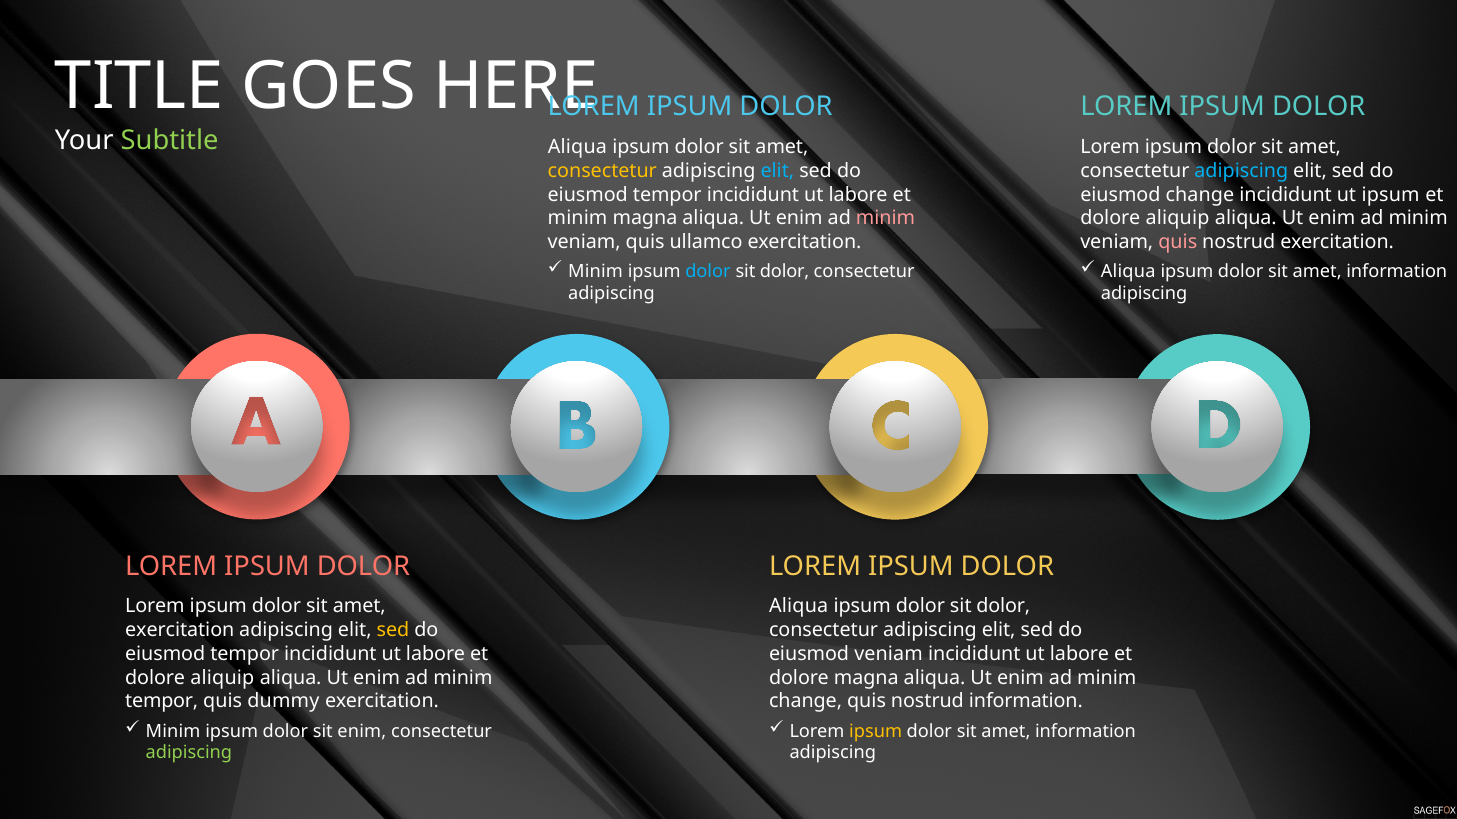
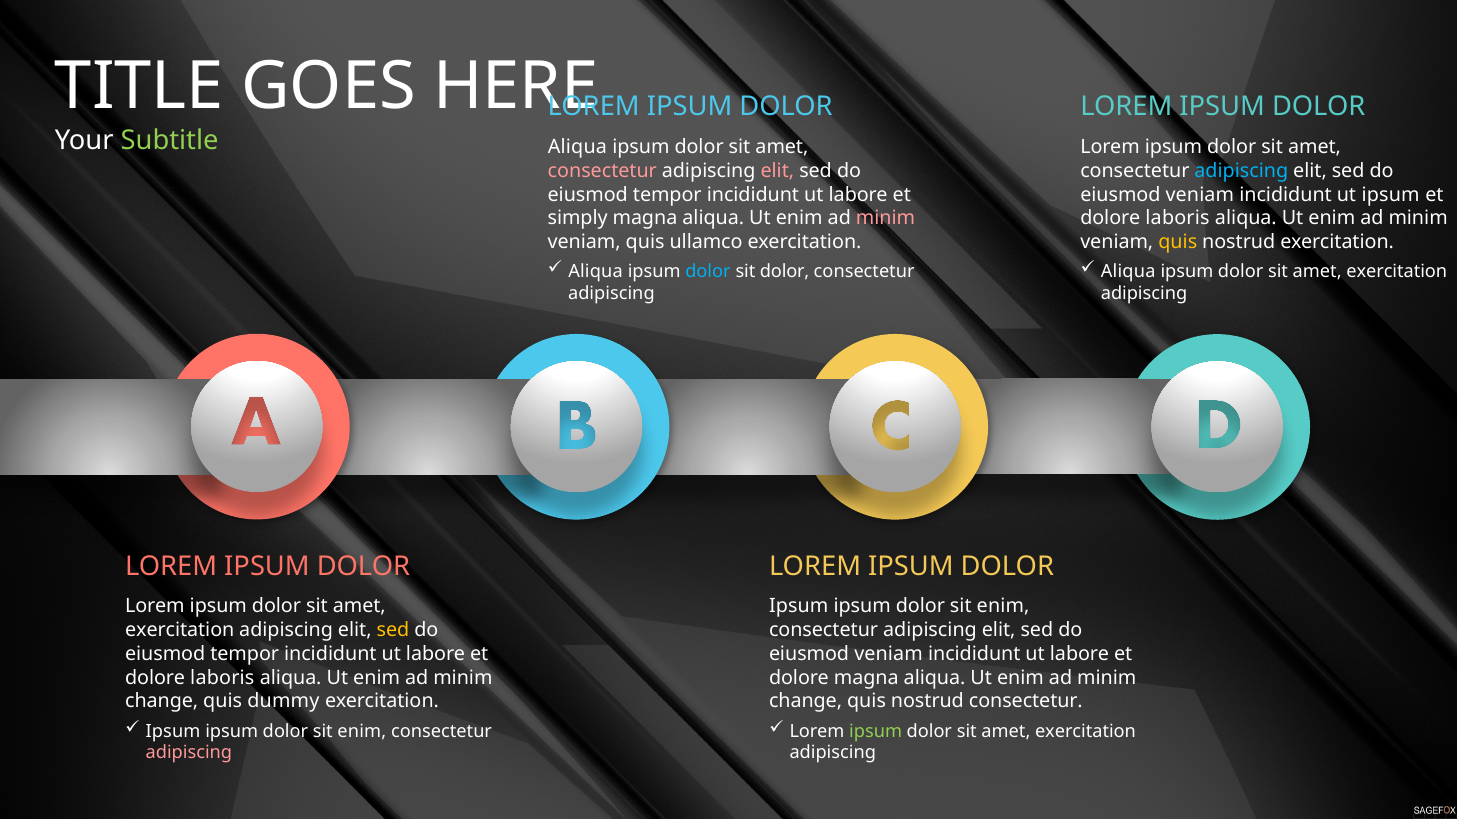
consectetur colour: yellow -> pink (602, 171)
elit colour: light blue -> pink (777, 171)
change: change -> veniam (1200, 195)
minim: minim -> simply (578, 218)
aliquip: aliquip -> laboris (1178, 218)
quis colour: pink -> yellow (1178, 242)
Minim: Minim -> Aliqua (596, 272)
information: information -> exercitation (1397, 272)
Aliqua: Aliqua -> Ipsum (799, 607)
dolor: dolor -> enim (1003, 607)
aliquip: aliquip -> laboris (222, 678)
tempor: tempor -> change (162, 702)
nostrud information: information -> consectetur (1026, 702)
Minim: Minim -> Ipsum (173, 732)
ipsum colour: yellow -> light green (876, 732)
information: information -> exercitation (1085, 732)
adipiscing colour: light green -> pink (189, 753)
